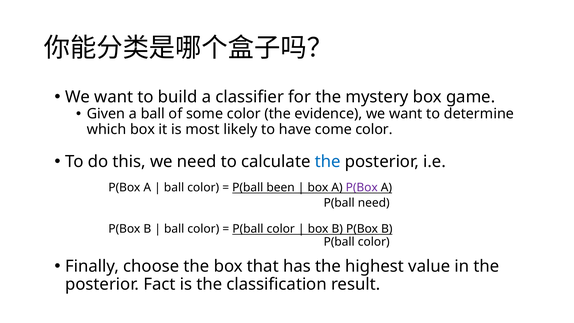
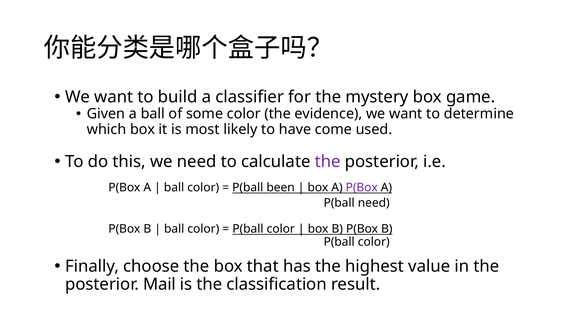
come color: color -> used (374, 129)
the colour: blue -> purple (328, 162)
Fact: Fact -> Mail (160, 284)
